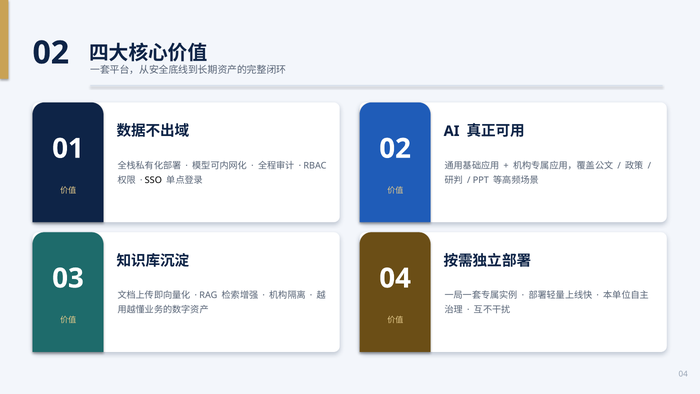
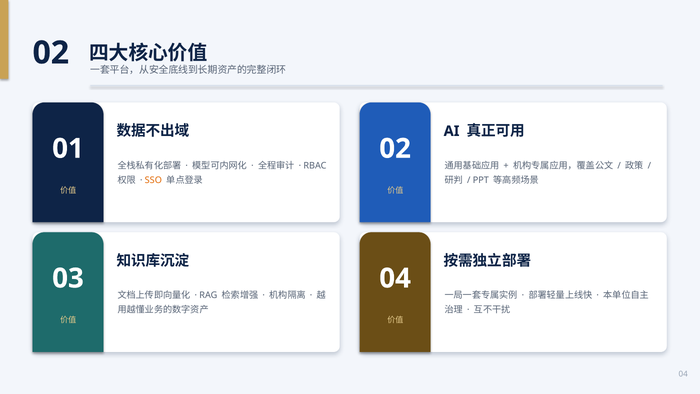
SSO colour: black -> orange (153, 180)
